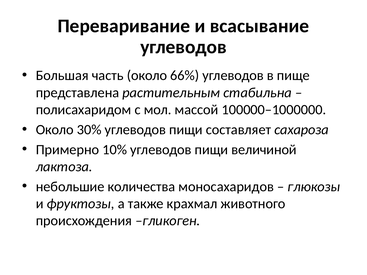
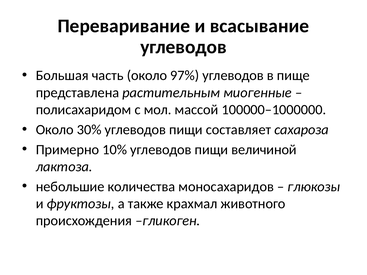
66%: 66% -> 97% (185, 76)
стабильна: стабильна -> миогенные (258, 93)
